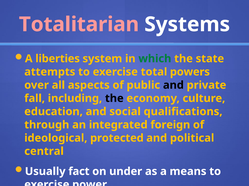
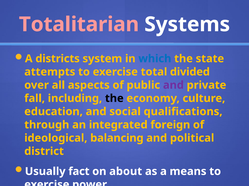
liberties: liberties -> districts (58, 59)
which colour: green -> blue (155, 59)
powers: powers -> divided (190, 72)
and colour: black -> purple (173, 85)
protected: protected -> balancing (117, 139)
central: central -> district (44, 152)
under: under -> about (126, 172)
